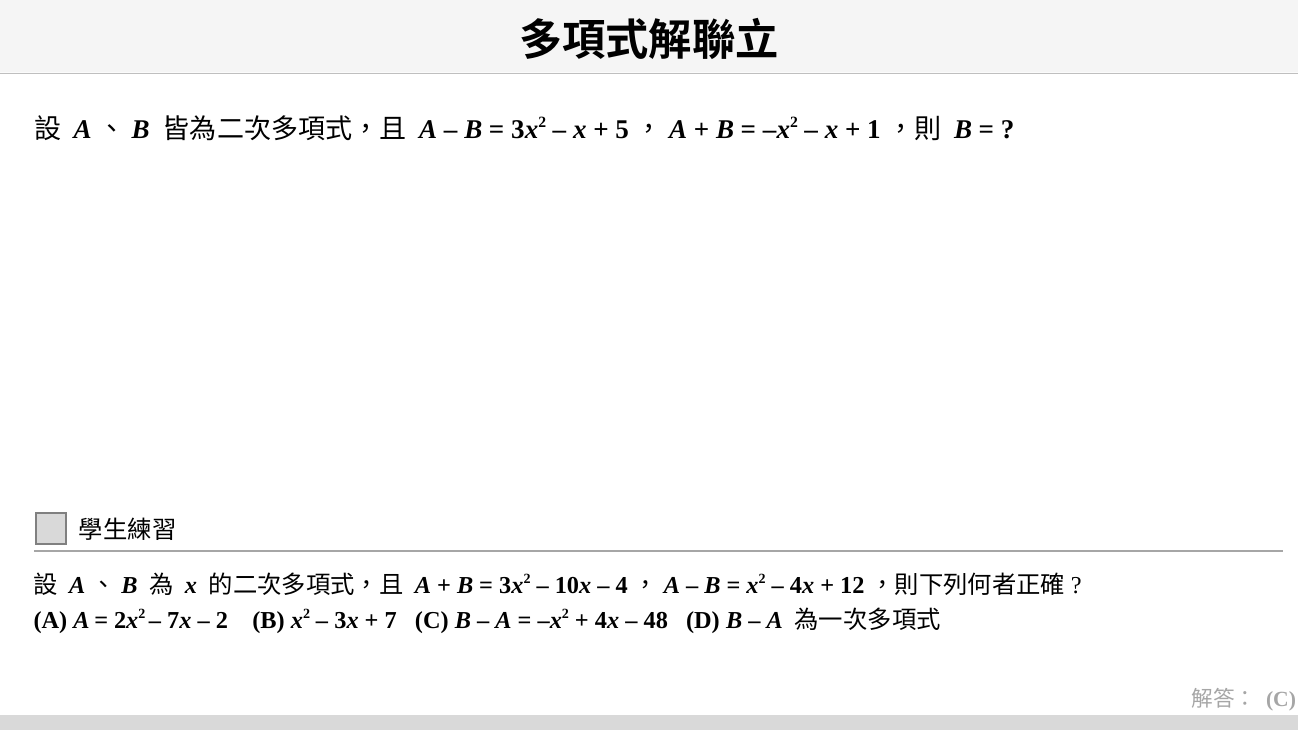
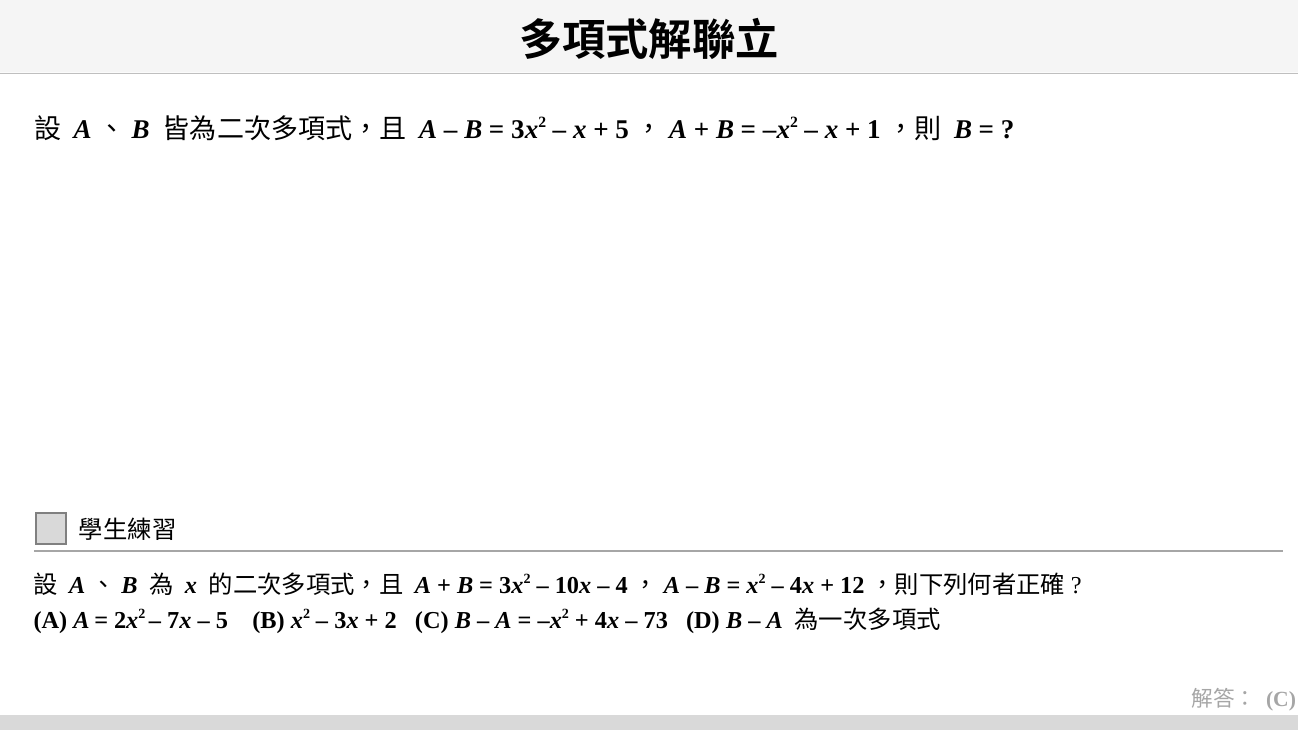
2: 2 -> 5 (222, 620)
7: 7 -> 2 (391, 620)
48: 48 -> 73 (656, 620)
